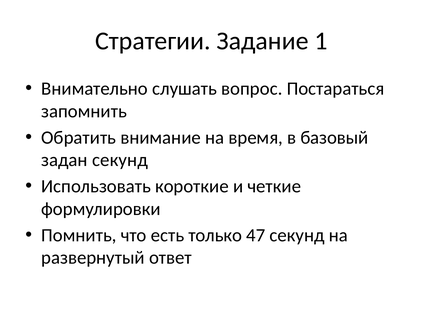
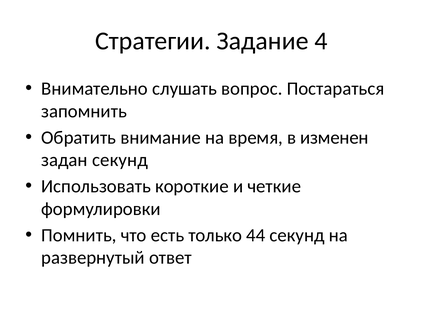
1: 1 -> 4 (321, 41)
базовый: базовый -> изменен (334, 138)
47: 47 -> 44 (256, 235)
